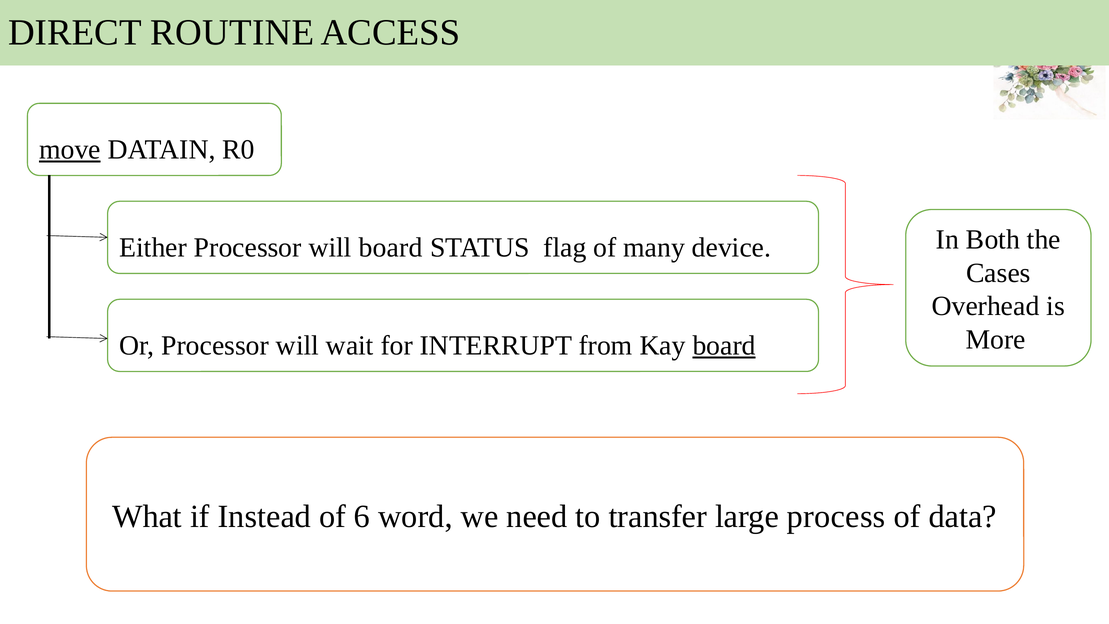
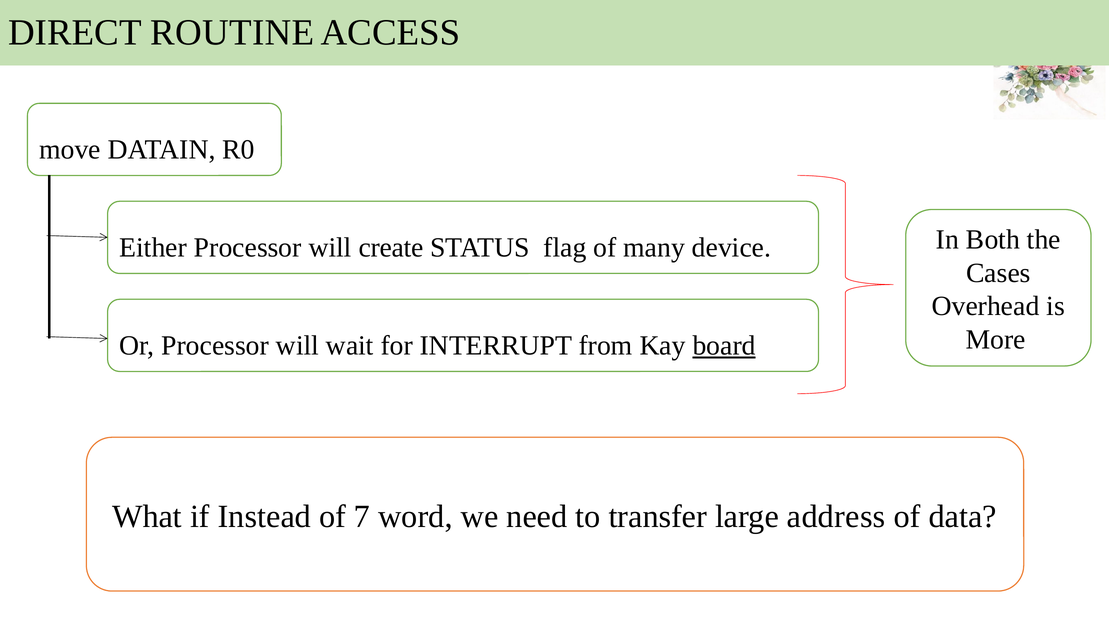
move underline: present -> none (70, 150)
will board: board -> create (391, 248)
6: 6 -> 7 (362, 516)
process: process -> address (836, 516)
